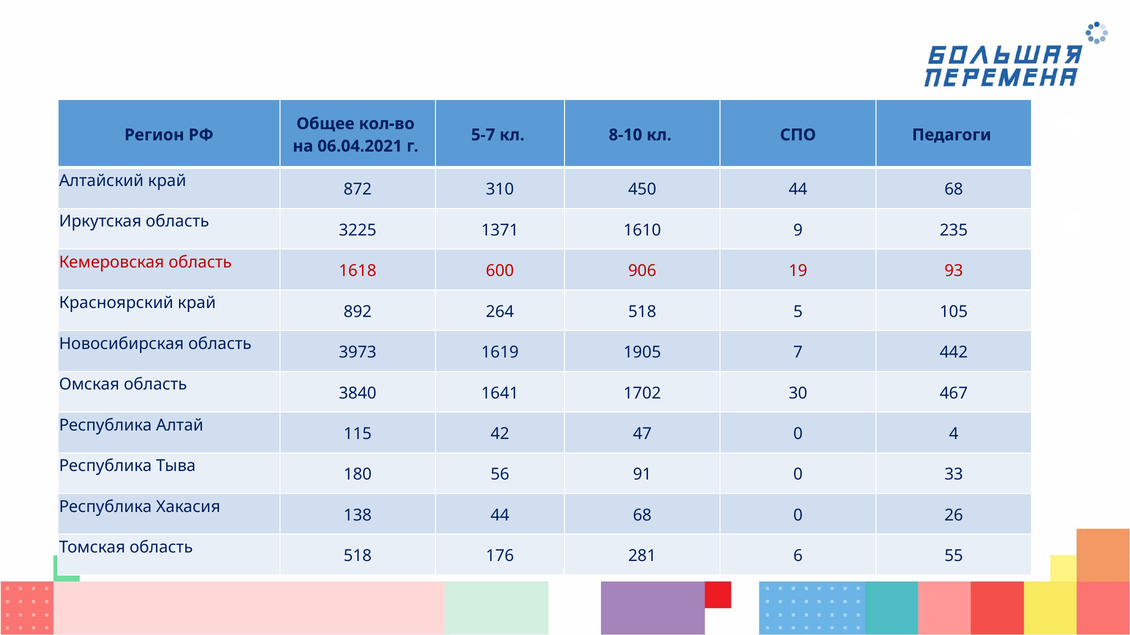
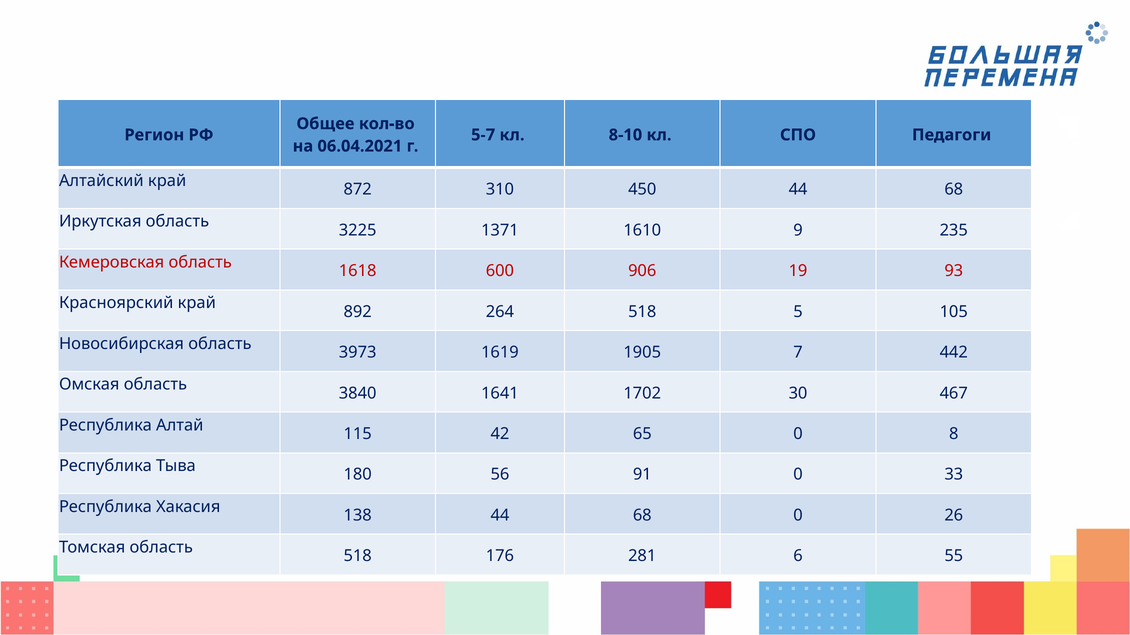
47: 47 -> 65 (642, 434)
4: 4 -> 8 (954, 434)
